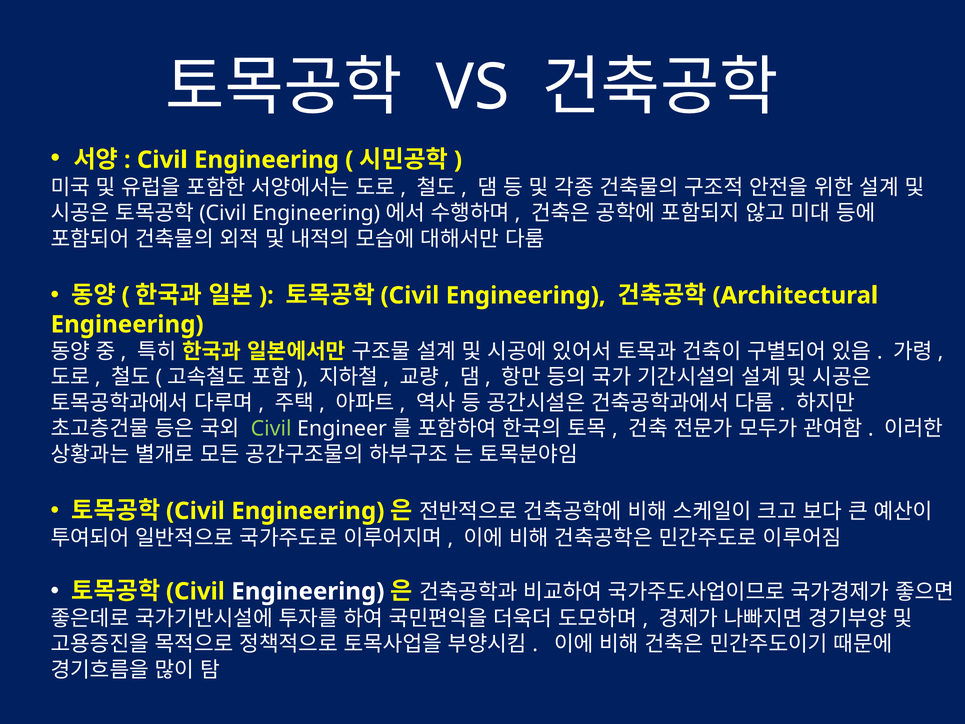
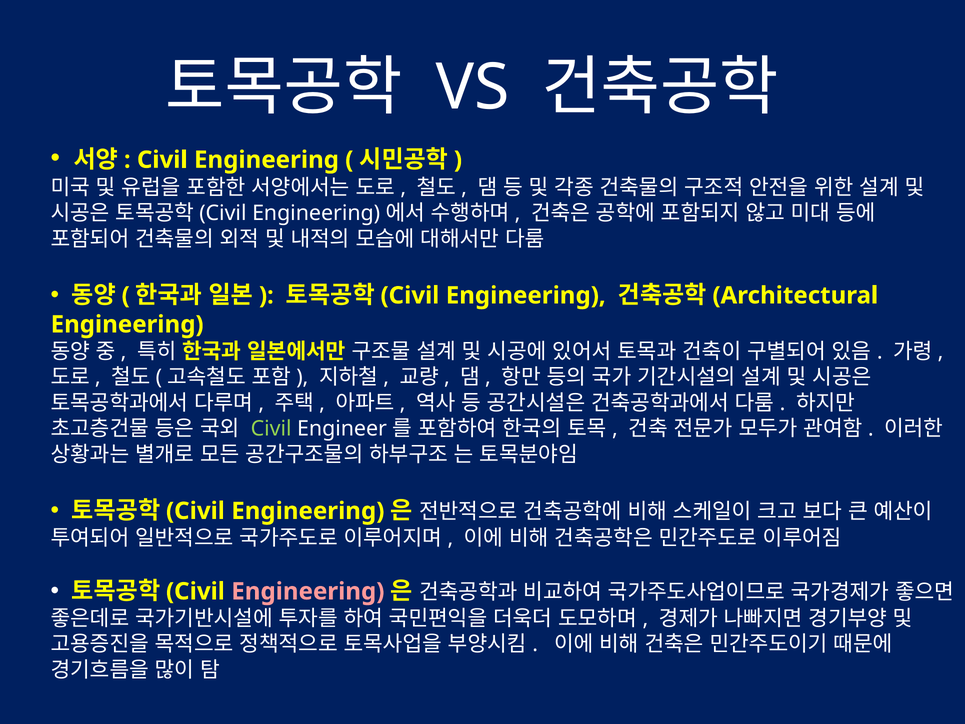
Engineering colour: white -> pink (308, 591)
